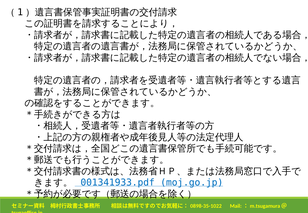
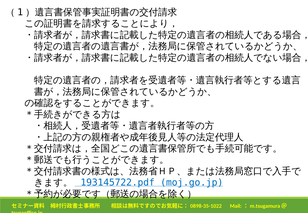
001341933.pdf: 001341933.pdf -> 193145722.pdf (118, 183)
